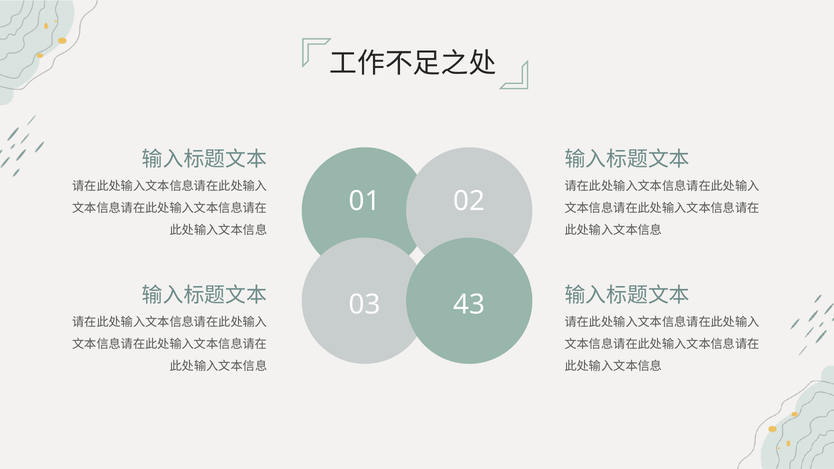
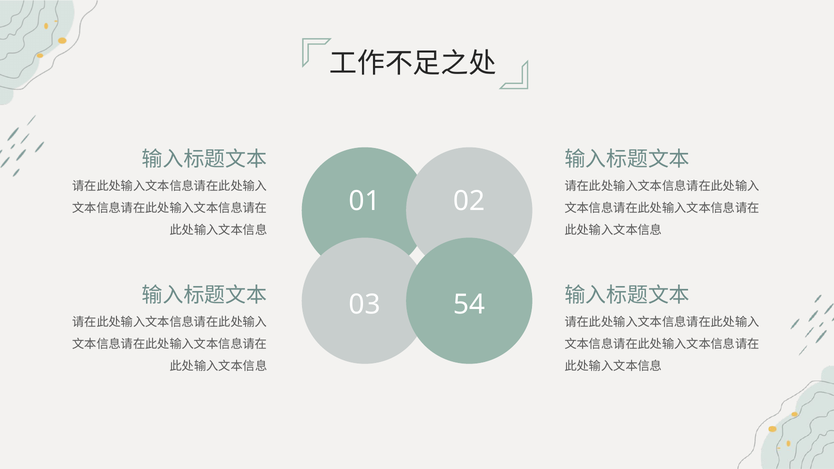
43: 43 -> 54 (469, 305)
